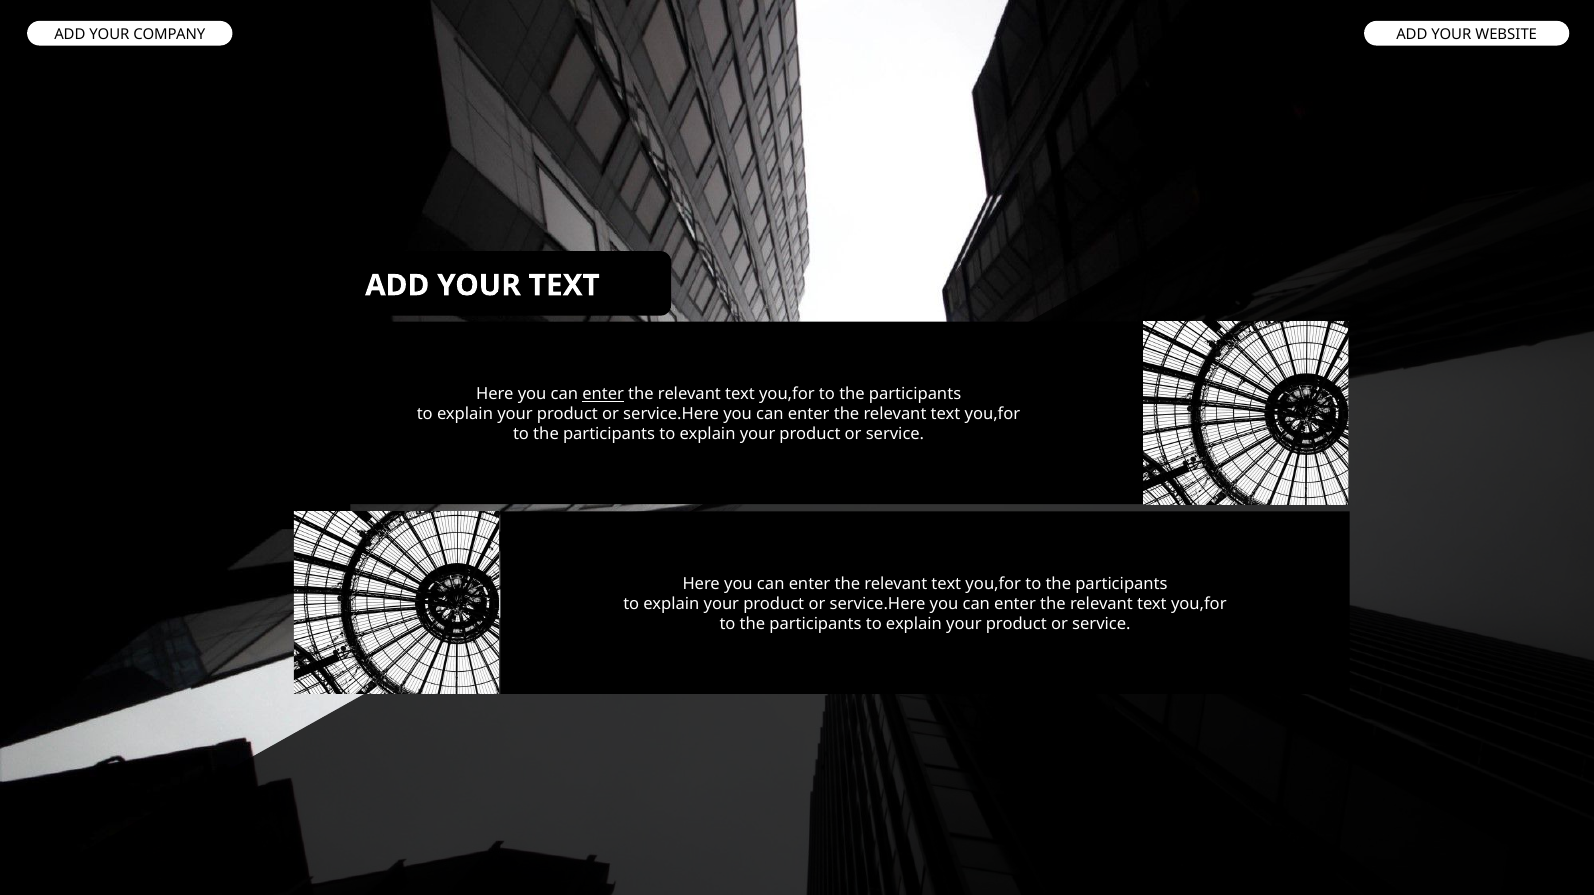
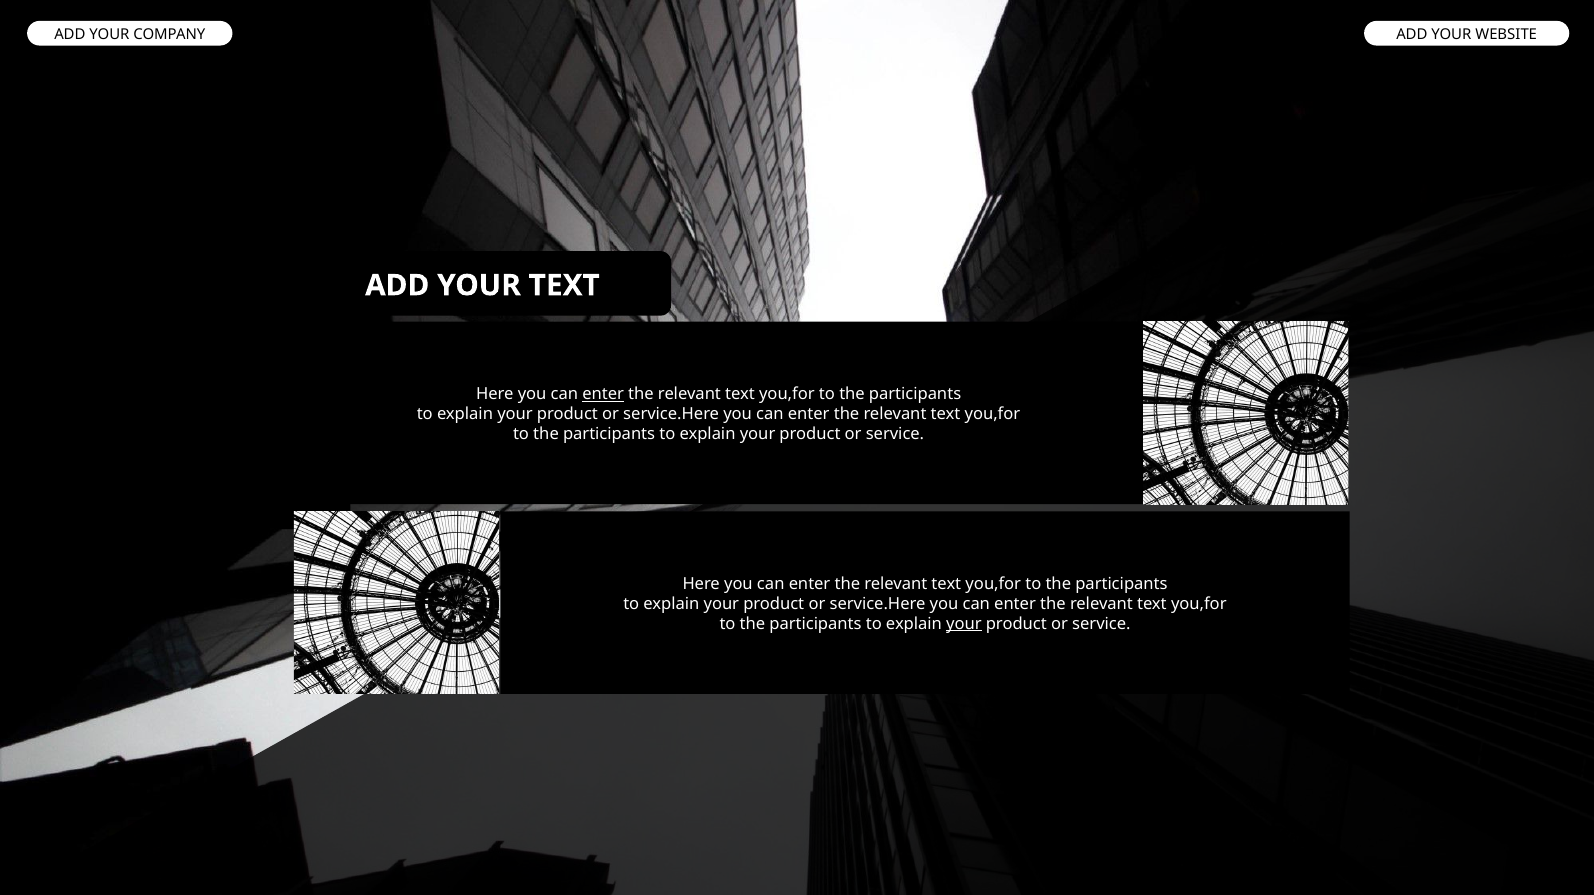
your underline: none -> present (964, 624)
